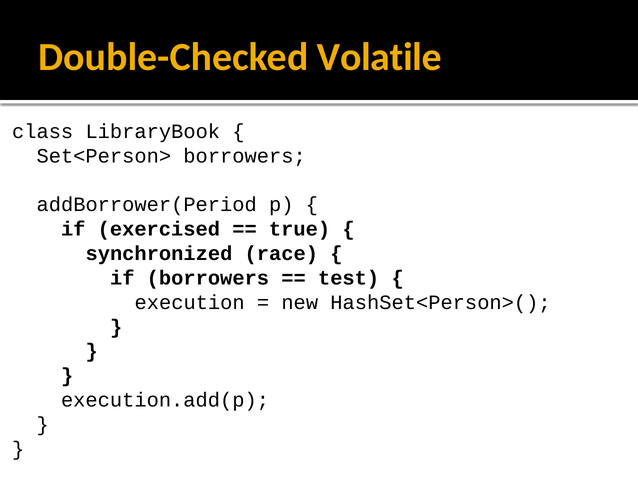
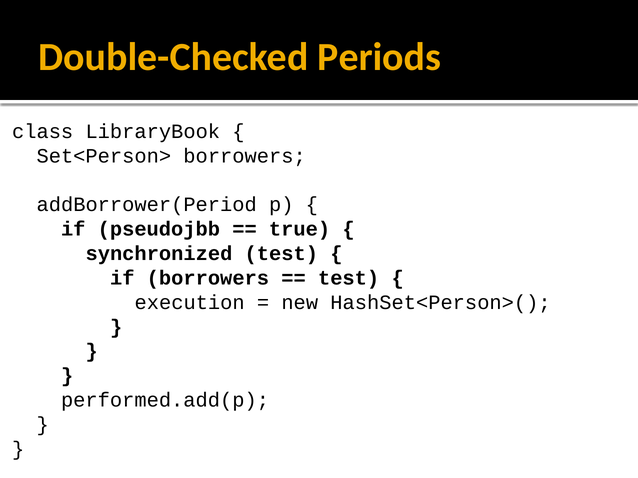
Volatile: Volatile -> Periods (379, 57)
exercised: exercised -> pseudojbb (159, 229)
synchronized race: race -> test (281, 254)
execution.add(p: execution.add(p -> performed.add(p (165, 401)
